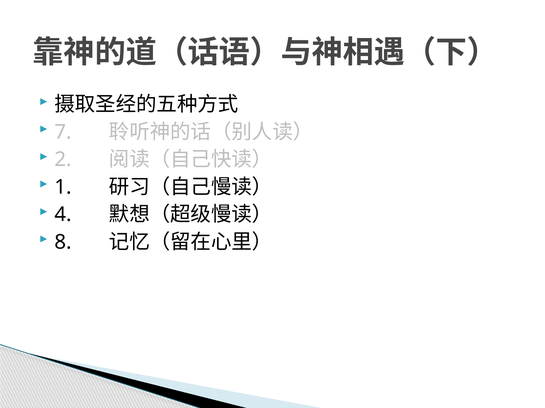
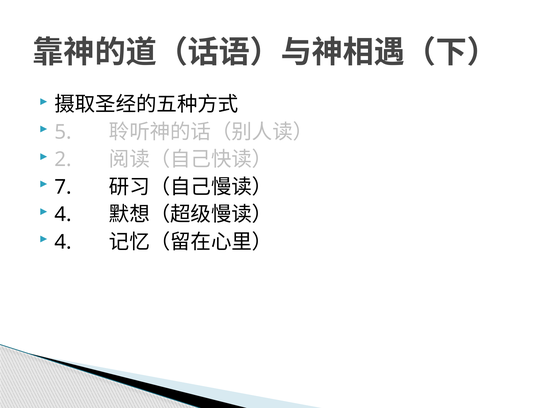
7: 7 -> 5 (63, 132)
1: 1 -> 7 (63, 187)
8: 8 -> 4 (63, 243)
